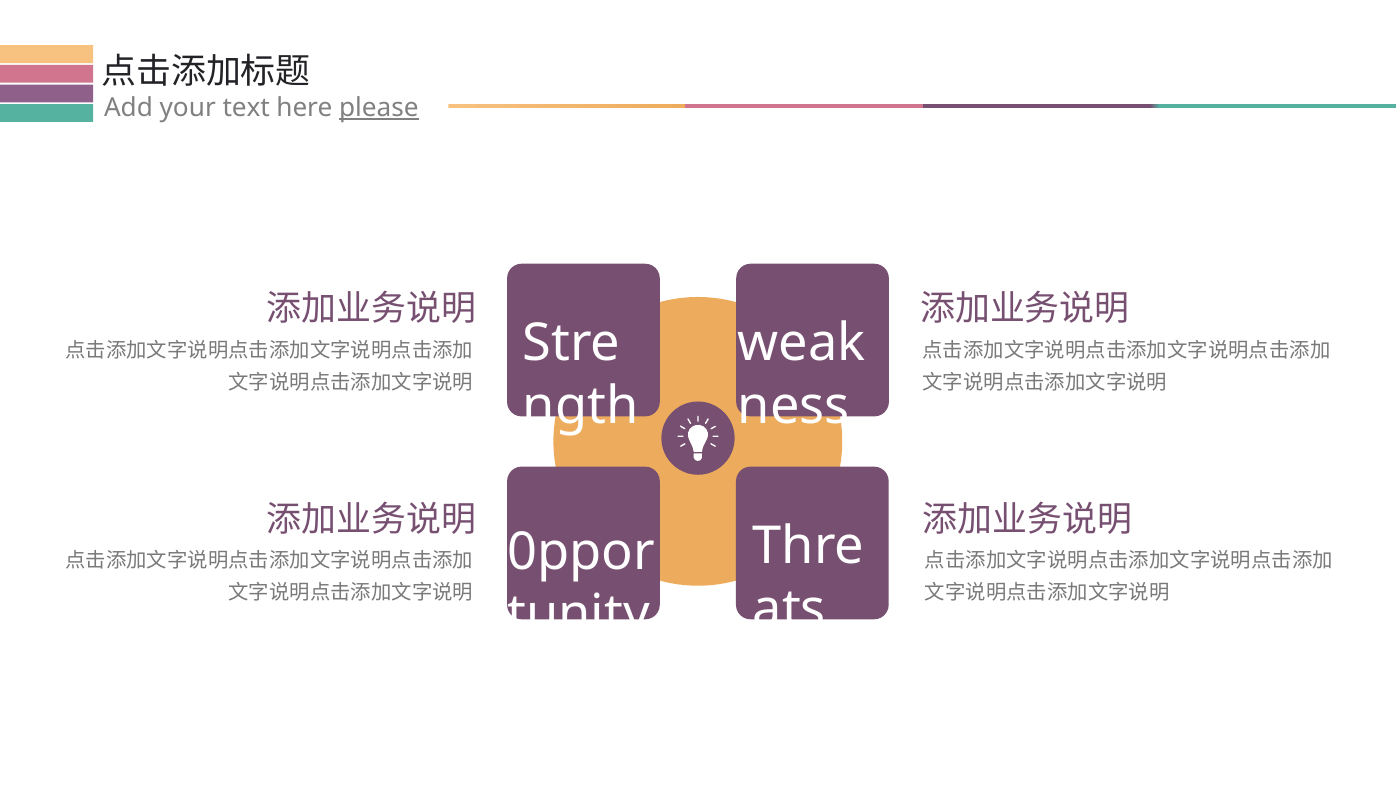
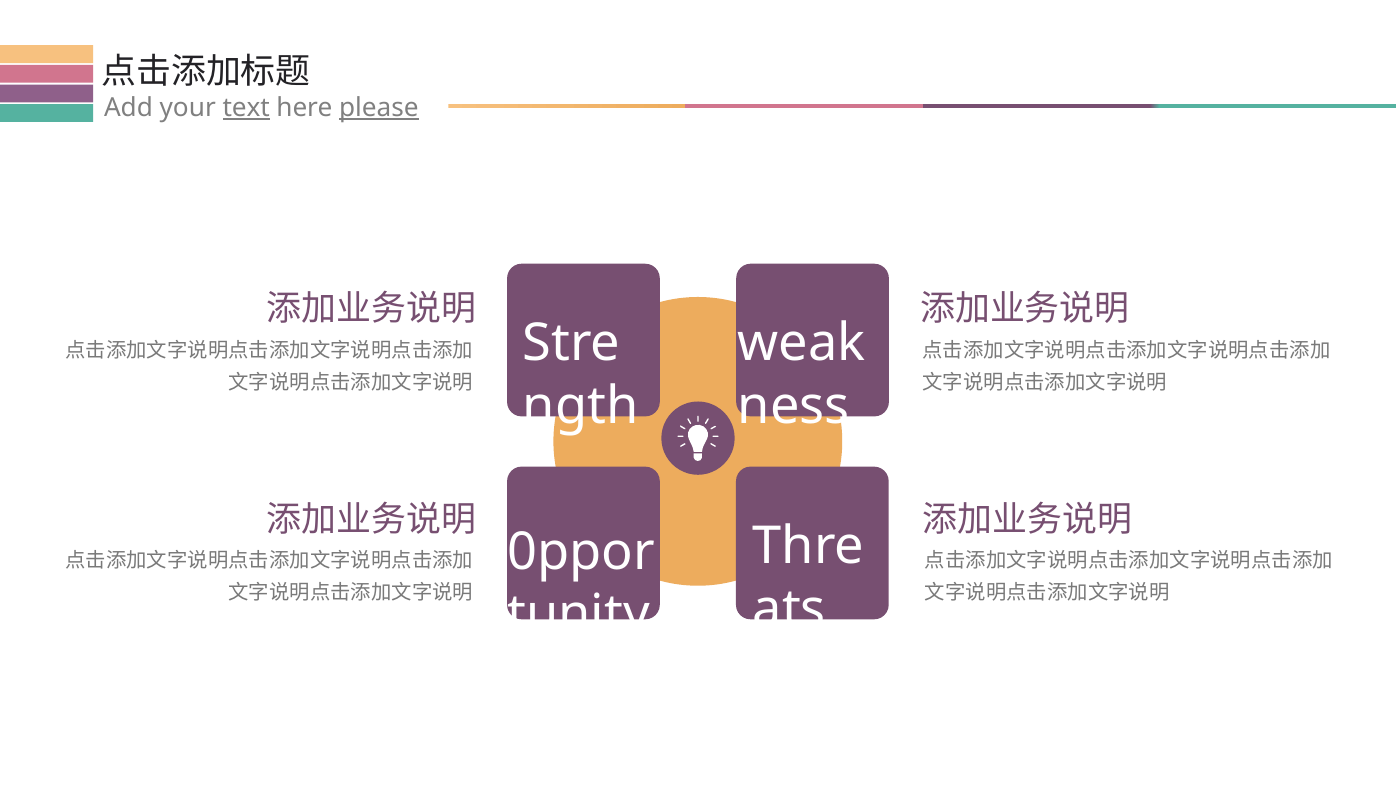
text underline: none -> present (246, 108)
